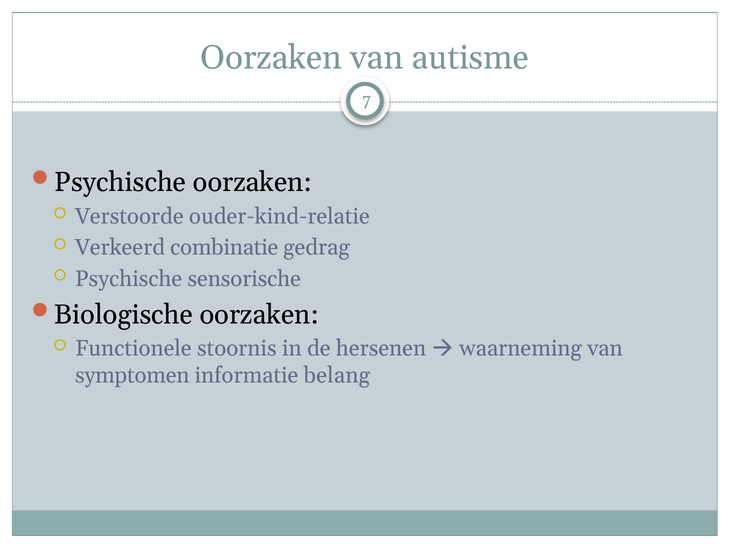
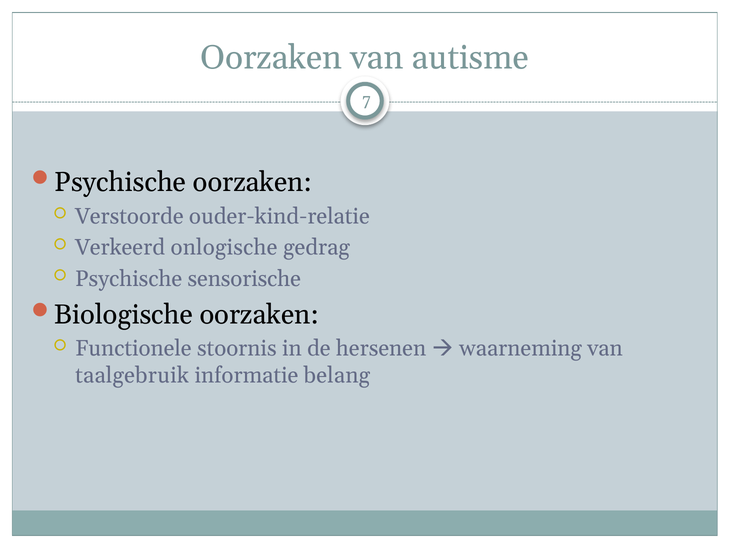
combinatie: combinatie -> onlogische (224, 247)
symptomen: symptomen -> taalgebruik (132, 375)
